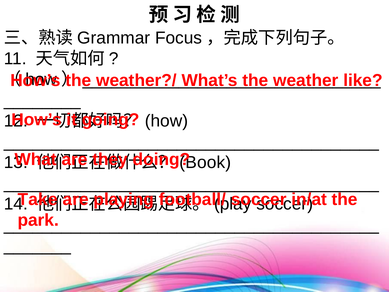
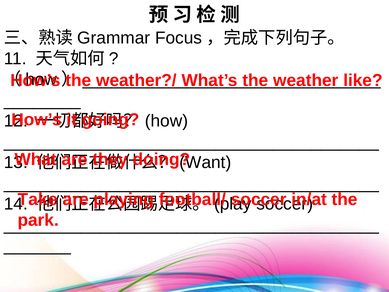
Book: Book -> Want (205, 162)
